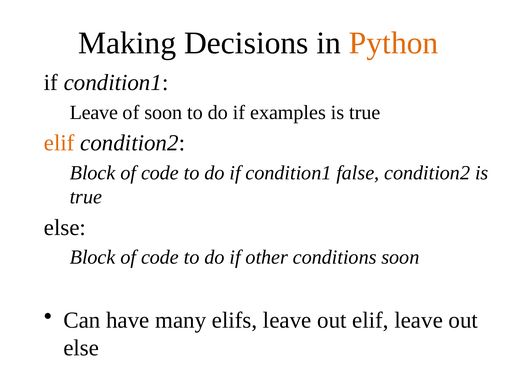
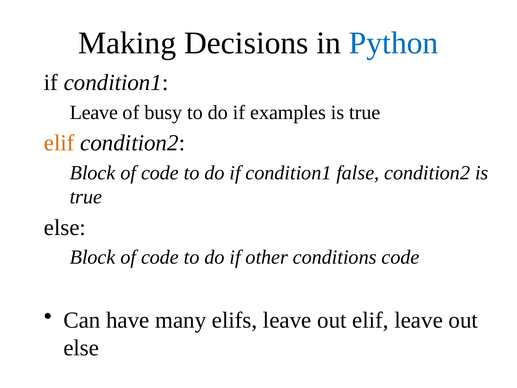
Python colour: orange -> blue (394, 43)
of soon: soon -> busy (163, 112)
conditions soon: soon -> code (400, 257)
